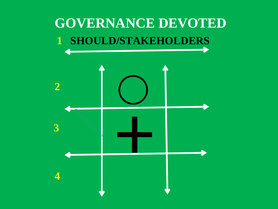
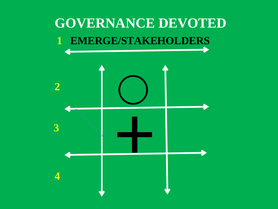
SHOULD/STAKEHOLDERS: SHOULD/STAKEHOLDERS -> EMERGE/STAKEHOLDERS (140, 41)
